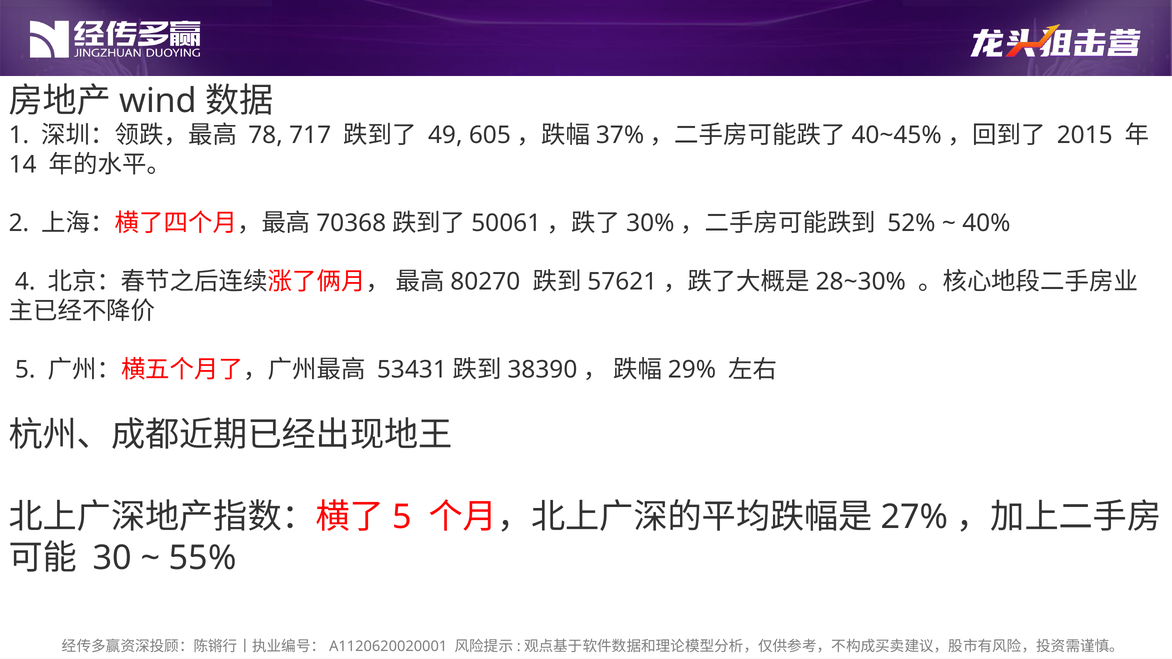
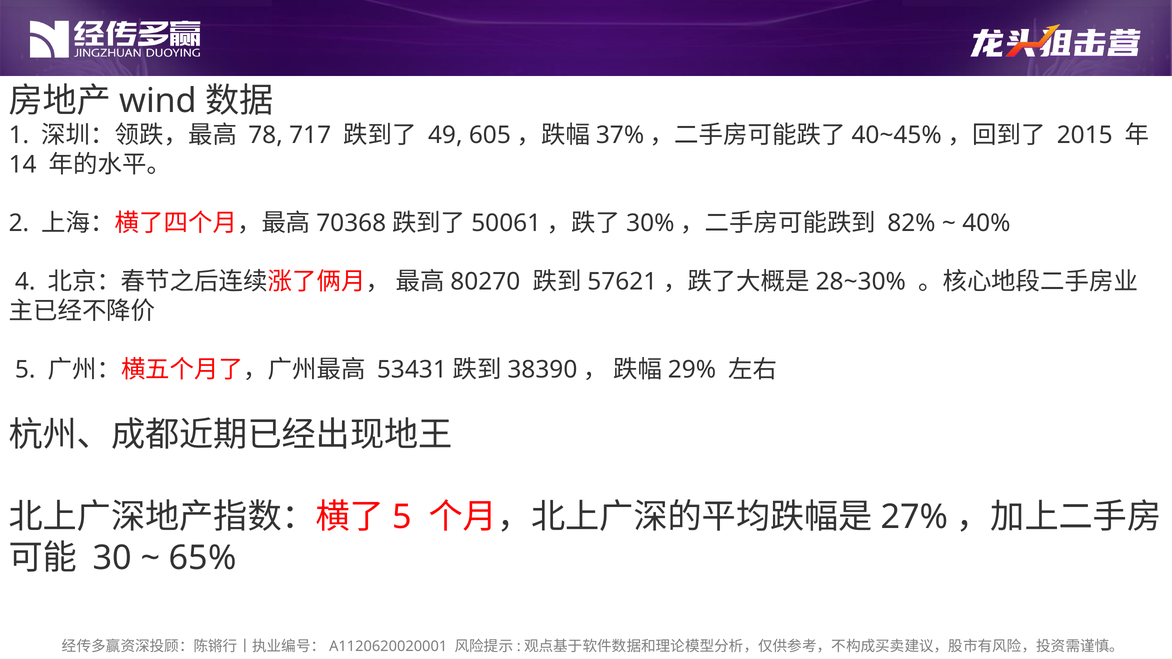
52%: 52% -> 82% (911, 223)
55%: 55% -> 65% (203, 558)
